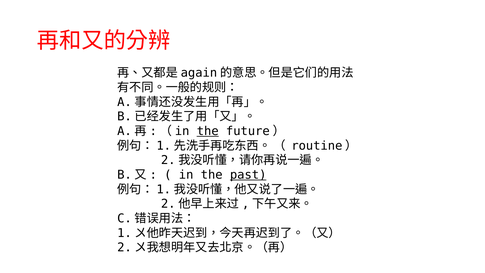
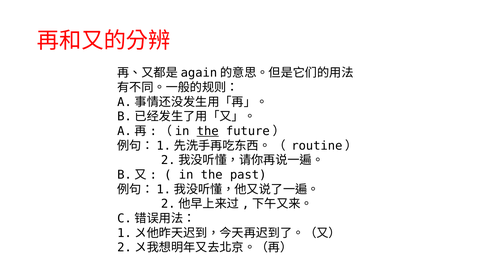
past underline: present -> none (248, 175)
